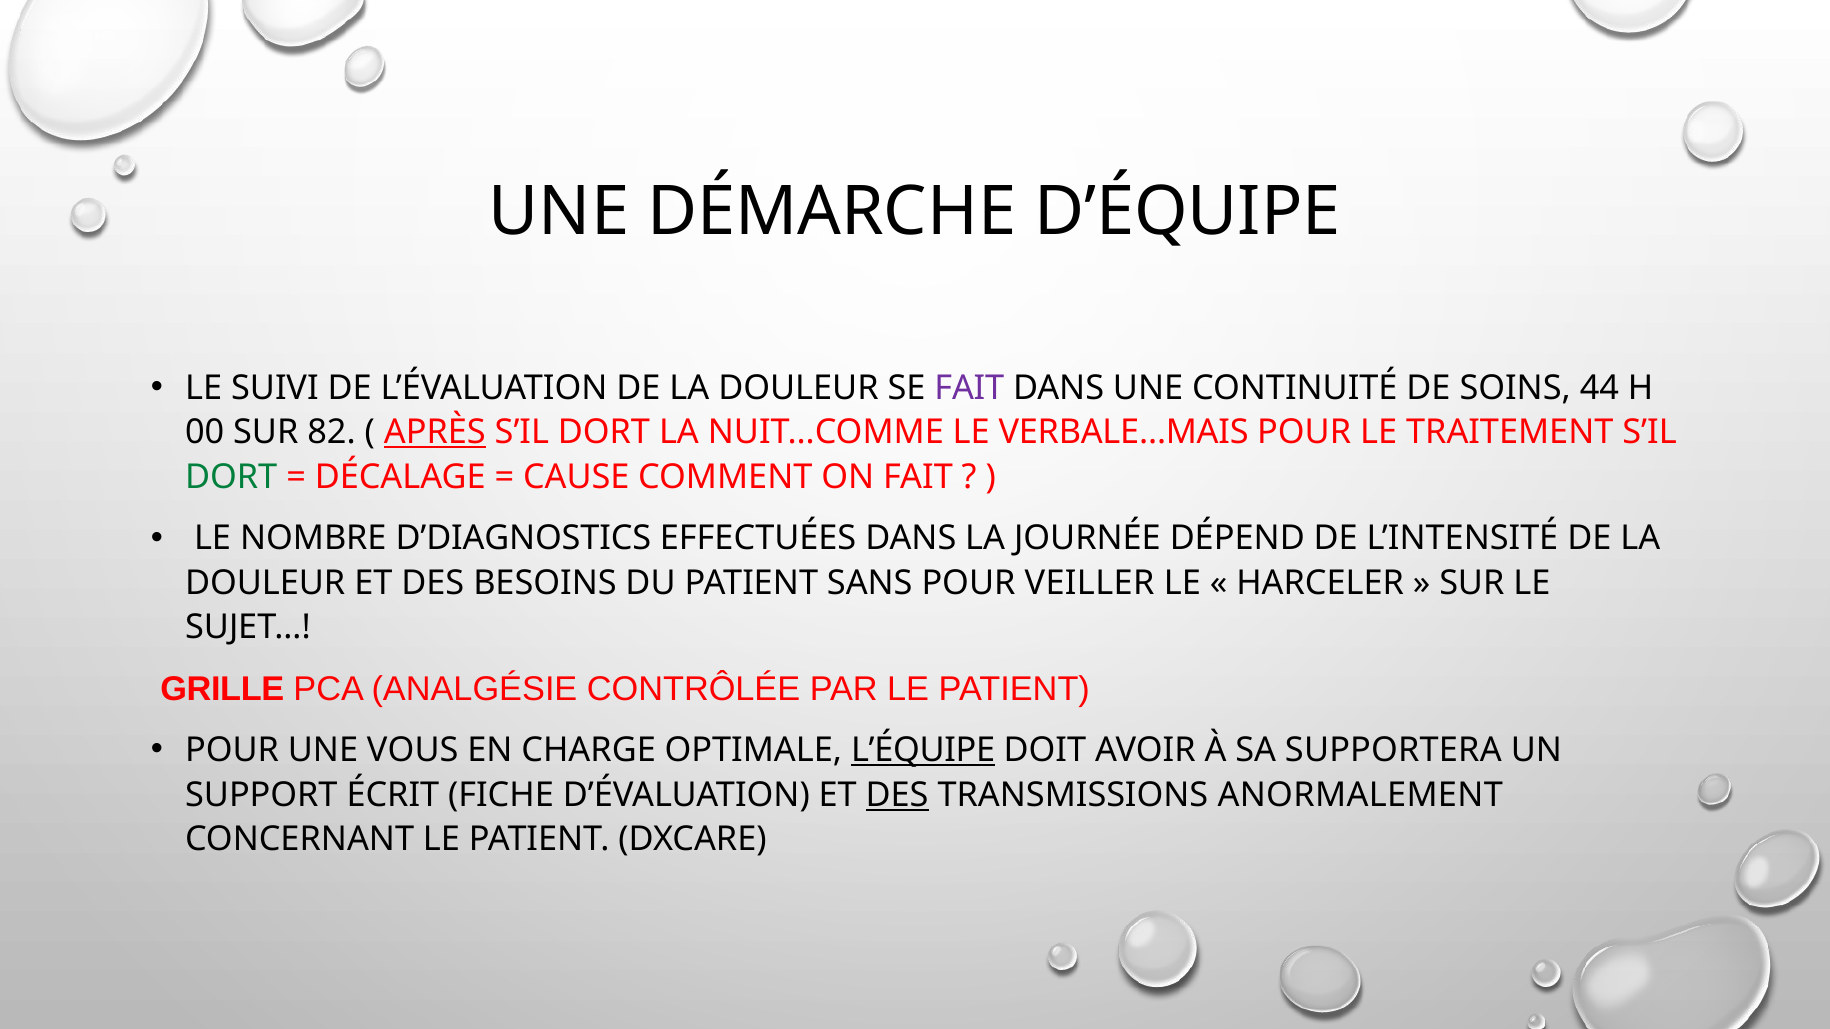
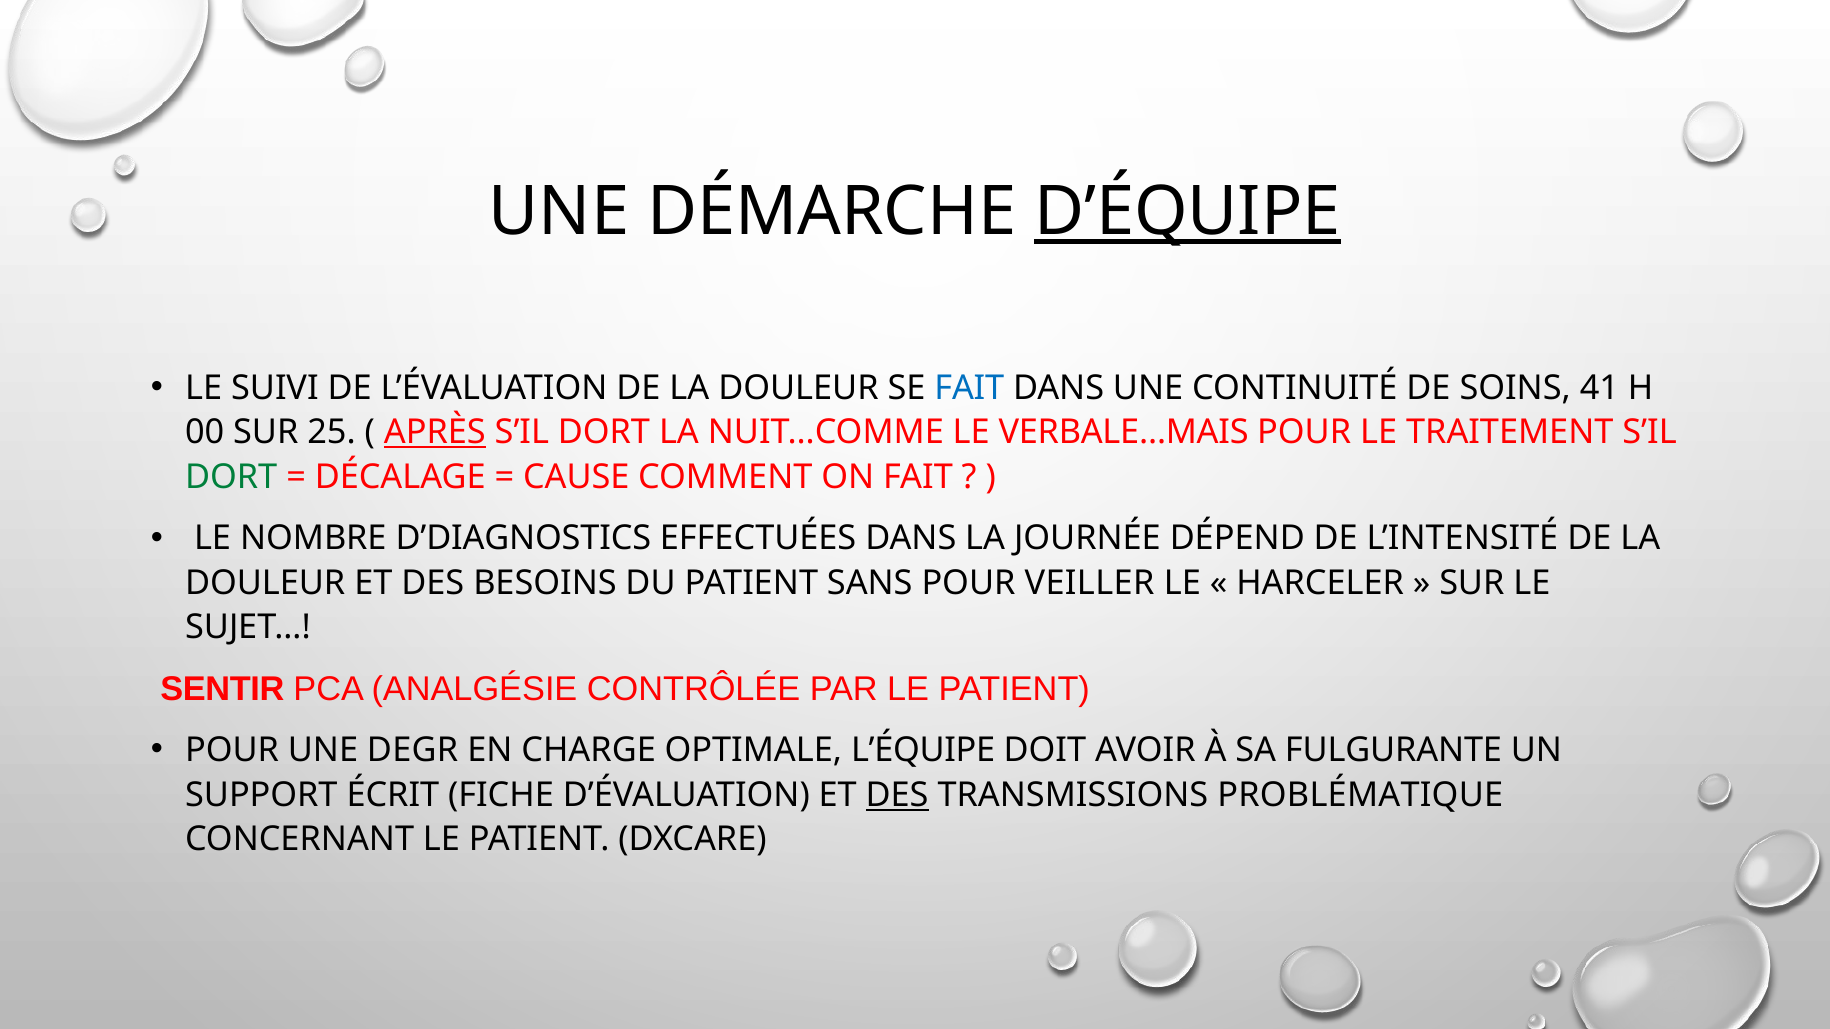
D’ÉQUIPE underline: none -> present (1187, 212)
FAIT colour: purple -> blue (969, 388)
44: 44 -> 41 (1599, 388)
82: 82 -> 25 (331, 433)
GRILLE: GRILLE -> SENTIR (222, 689)
VOUS: VOUS -> DEGR (413, 751)
L’ÉQUIPE underline: present -> none (923, 751)
SUPPORTERA: SUPPORTERA -> FULGURANTE (1394, 751)
ANORMALEMENT: ANORMALEMENT -> PROBLÉMATIQUE (1360, 795)
